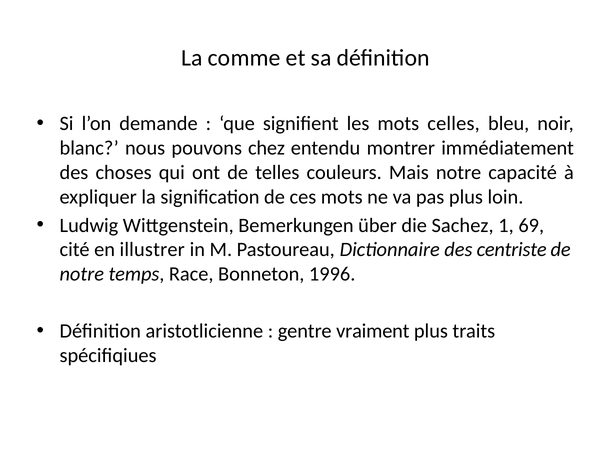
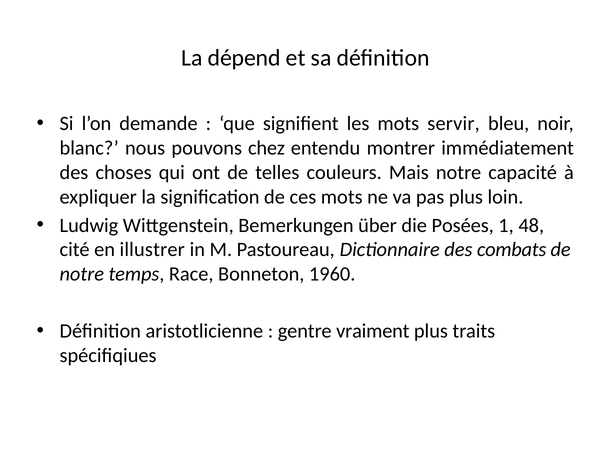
comme: comme -> dépend (244, 58)
celles: celles -> servir (454, 124)
Sachez: Sachez -> Posées (463, 225)
69: 69 -> 48 (531, 225)
centriste: centriste -> combats (512, 250)
1996: 1996 -> 1960 (332, 274)
